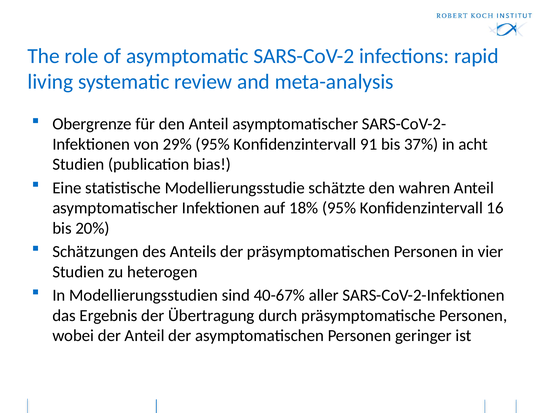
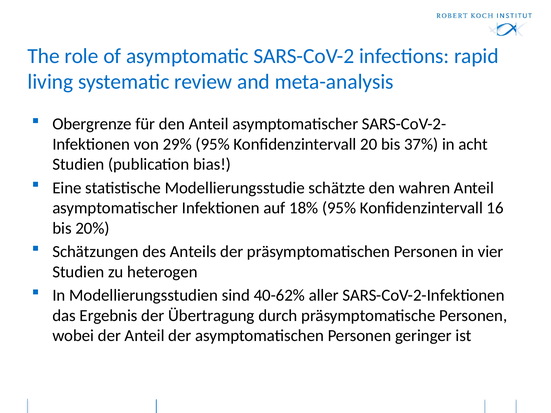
91: 91 -> 20 (369, 144)
40-67%: 40-67% -> 40-62% (279, 295)
